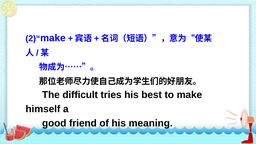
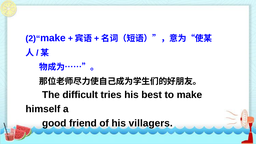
meaning: meaning -> villagers (151, 123)
